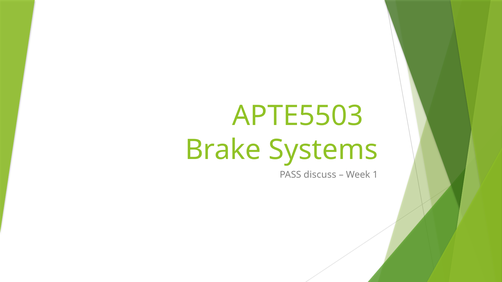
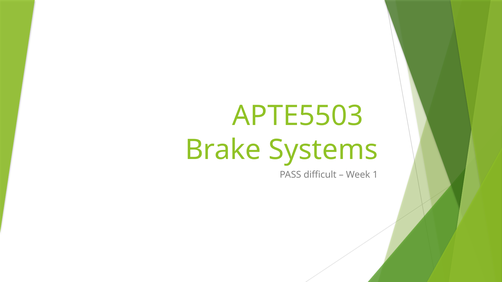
discuss: discuss -> difficult (320, 175)
